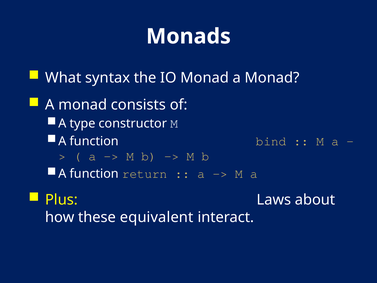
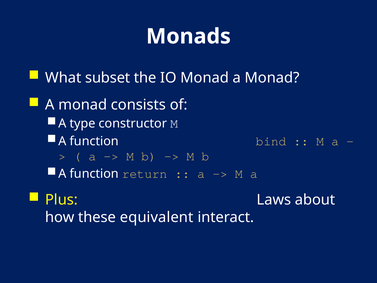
syntax: syntax -> subset (108, 78)
